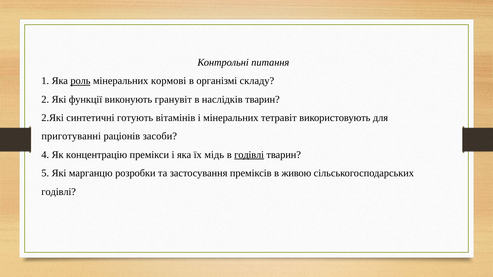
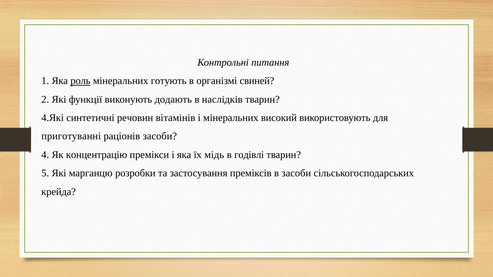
кормові: кормові -> готують (169, 81)
складу: складу -> свиней (257, 81)
гранувіт: гранувіт -> додають (173, 99)
2.Які: 2.Які -> 4.Які (53, 118)
готують: готують -> речовин (135, 118)
тетравіт: тетравіт -> високий (279, 118)
годівлі underline: present -> none (249, 155)
в живою: живою -> засоби (296, 173)
годівлі: годівлі -> крейда (59, 192)
